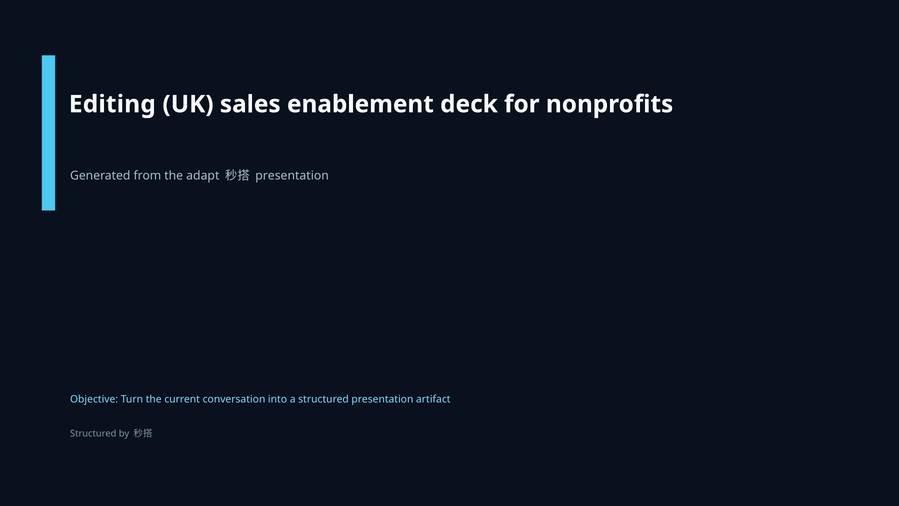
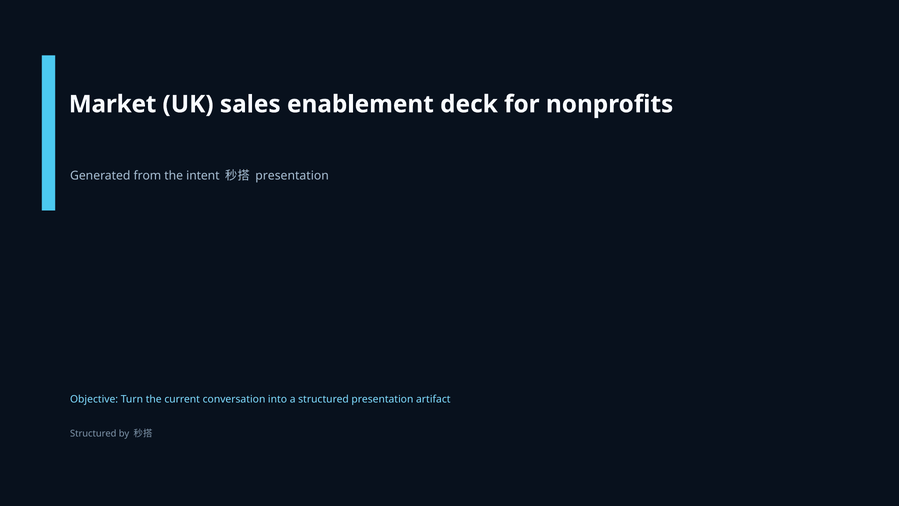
Editing: Editing -> Market (113, 104)
adapt: adapt -> intent (203, 175)
